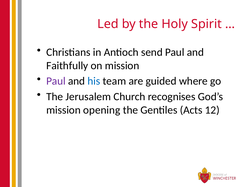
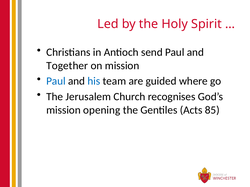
Faithfully: Faithfully -> Together (67, 66)
Paul colour: purple -> blue (56, 81)
12: 12 -> 85 (212, 110)
